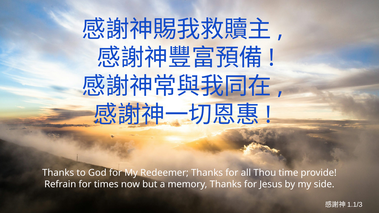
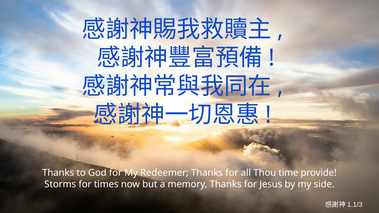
Refrain: Refrain -> Storms (60, 184)
